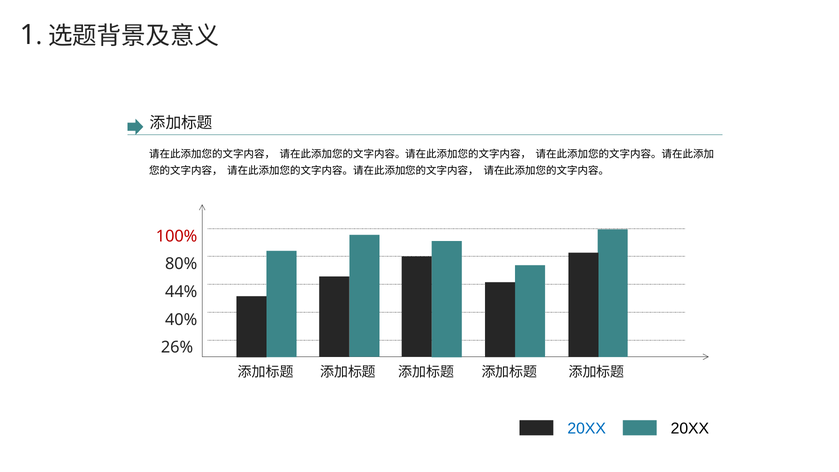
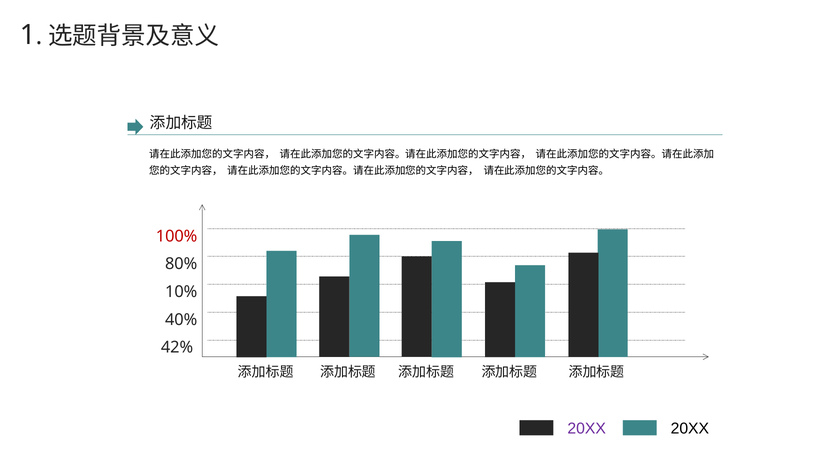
44%: 44% -> 10% (181, 292)
26%: 26% -> 42% (177, 347)
20XX colour: blue -> purple (587, 429)
